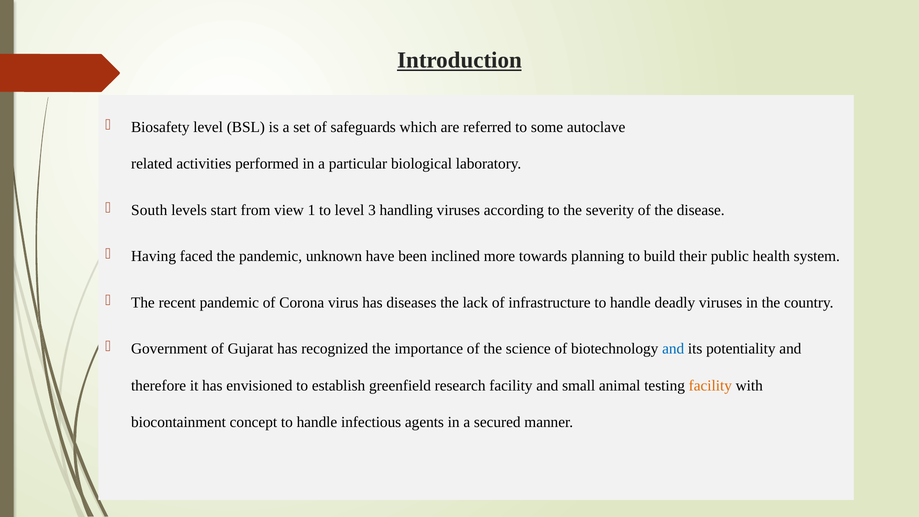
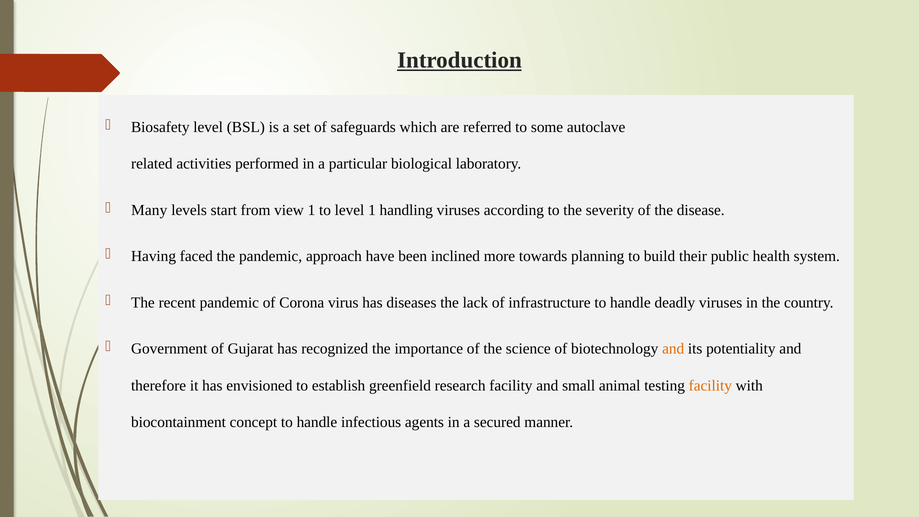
South: South -> Many (149, 210)
level 3: 3 -> 1 (372, 210)
unknown: unknown -> approach (334, 256)
and colour: blue -> orange (673, 349)
